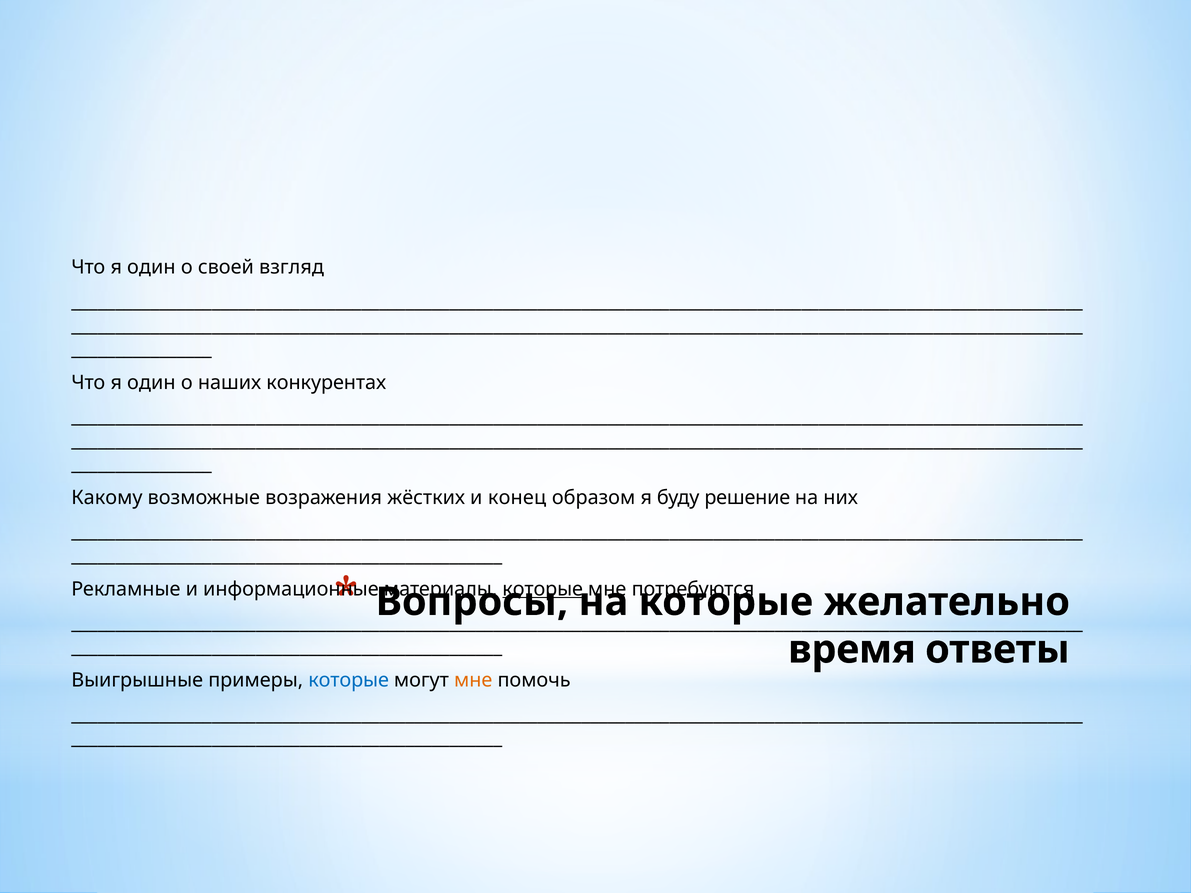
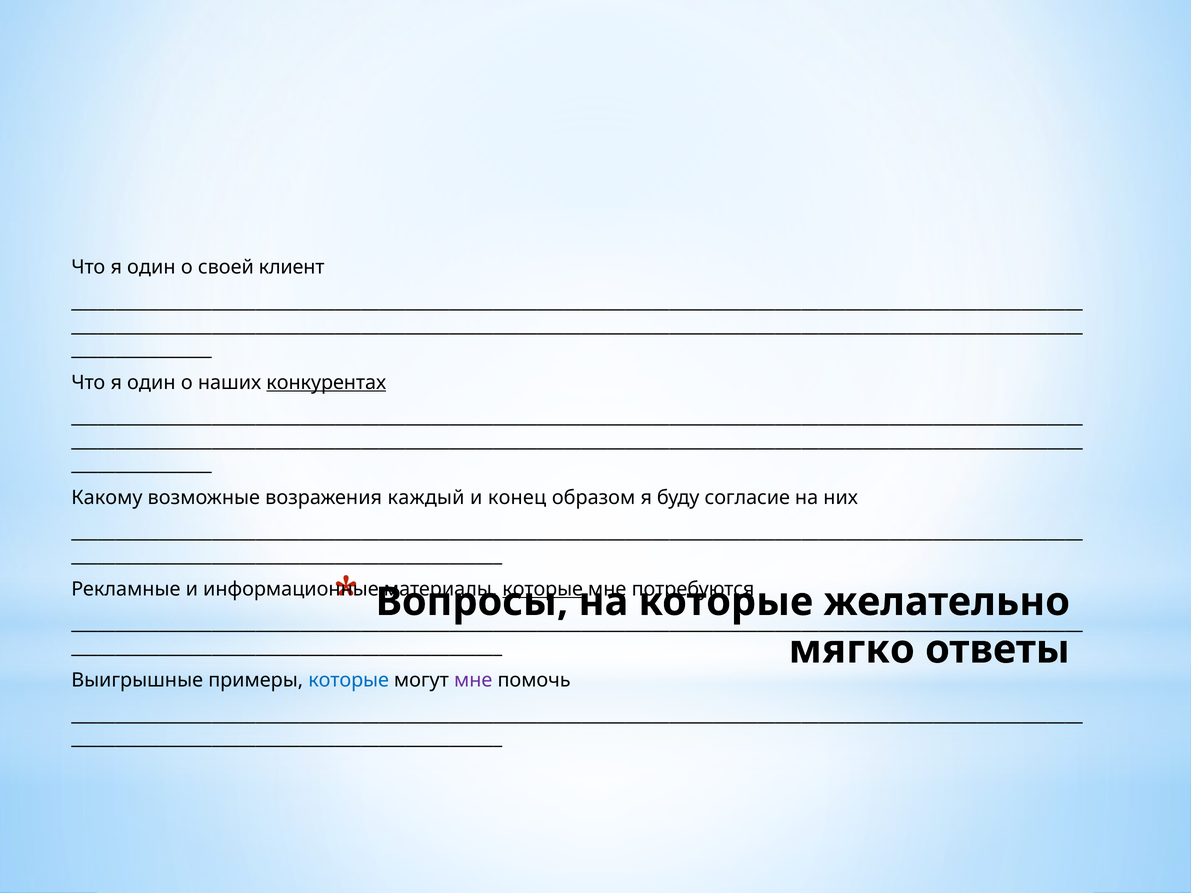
взгляд: взгляд -> клиент (292, 267)
конкурентах underline: none -> present (326, 383)
жёстких: жёстких -> каждый (426, 498)
решение: решение -> согласие (747, 498)
время: время -> мягко (852, 650)
мне colour: orange -> purple (473, 680)
